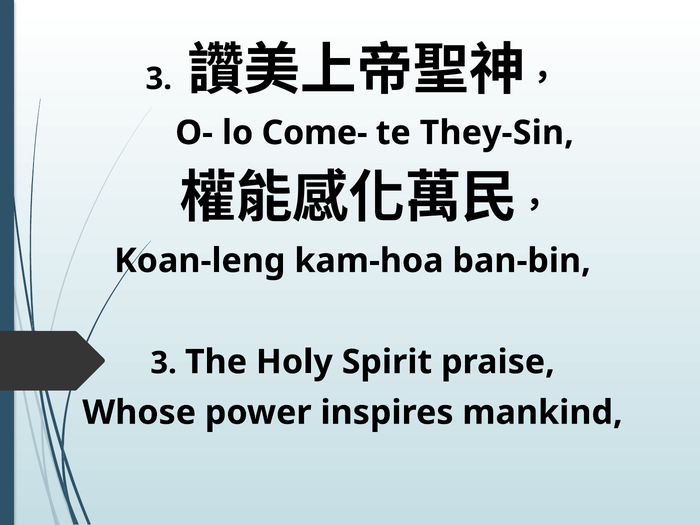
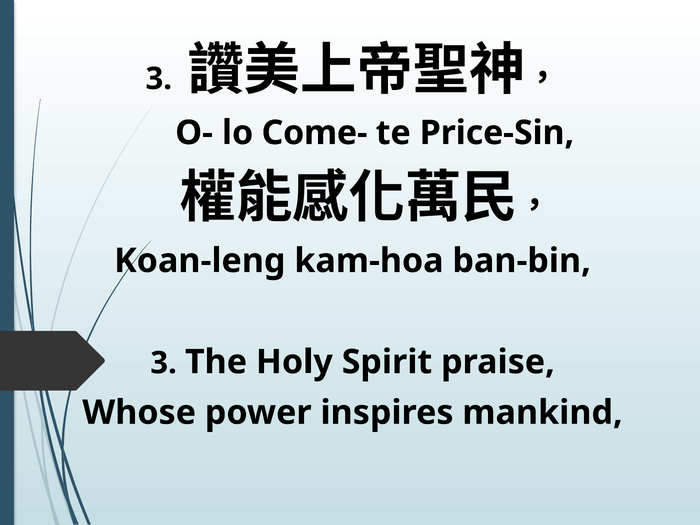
They-Sin: They-Sin -> Price-Sin (497, 133)
